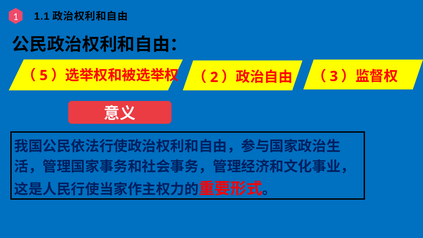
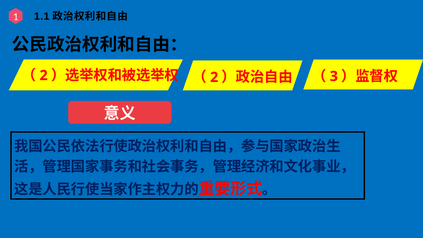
5: 5 -> 2 (44, 75)
